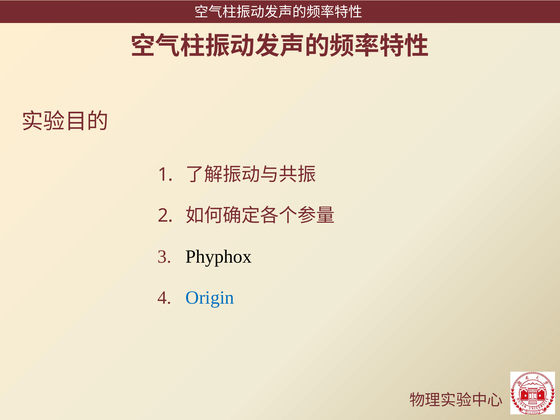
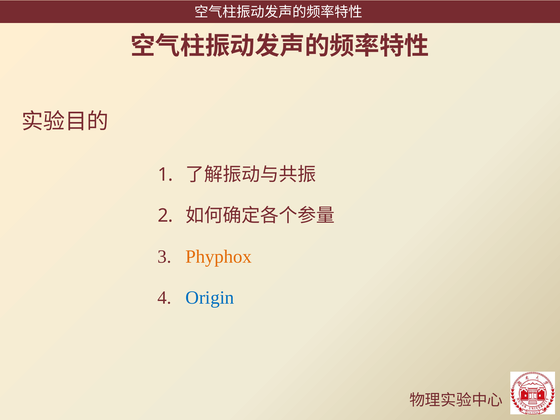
Phyphox colour: black -> orange (219, 257)
